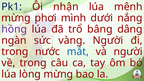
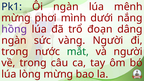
Ôi nhận: nhận -> ngàn (66, 7)
bâng: bâng -> đoạn (100, 29)
mắt colour: blue -> green (78, 52)
